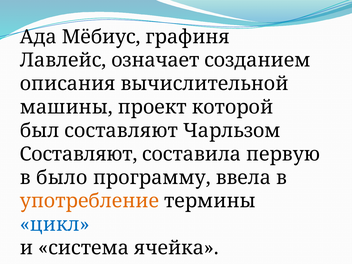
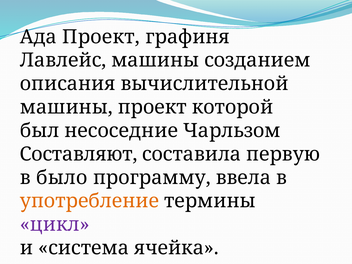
Ада Мёбиус: Мёбиус -> Проект (101, 37)
Лавлейс означает: означает -> машины (155, 60)
был составляют: составляют -> несоседние (121, 131)
цикл colour: blue -> purple (55, 225)
